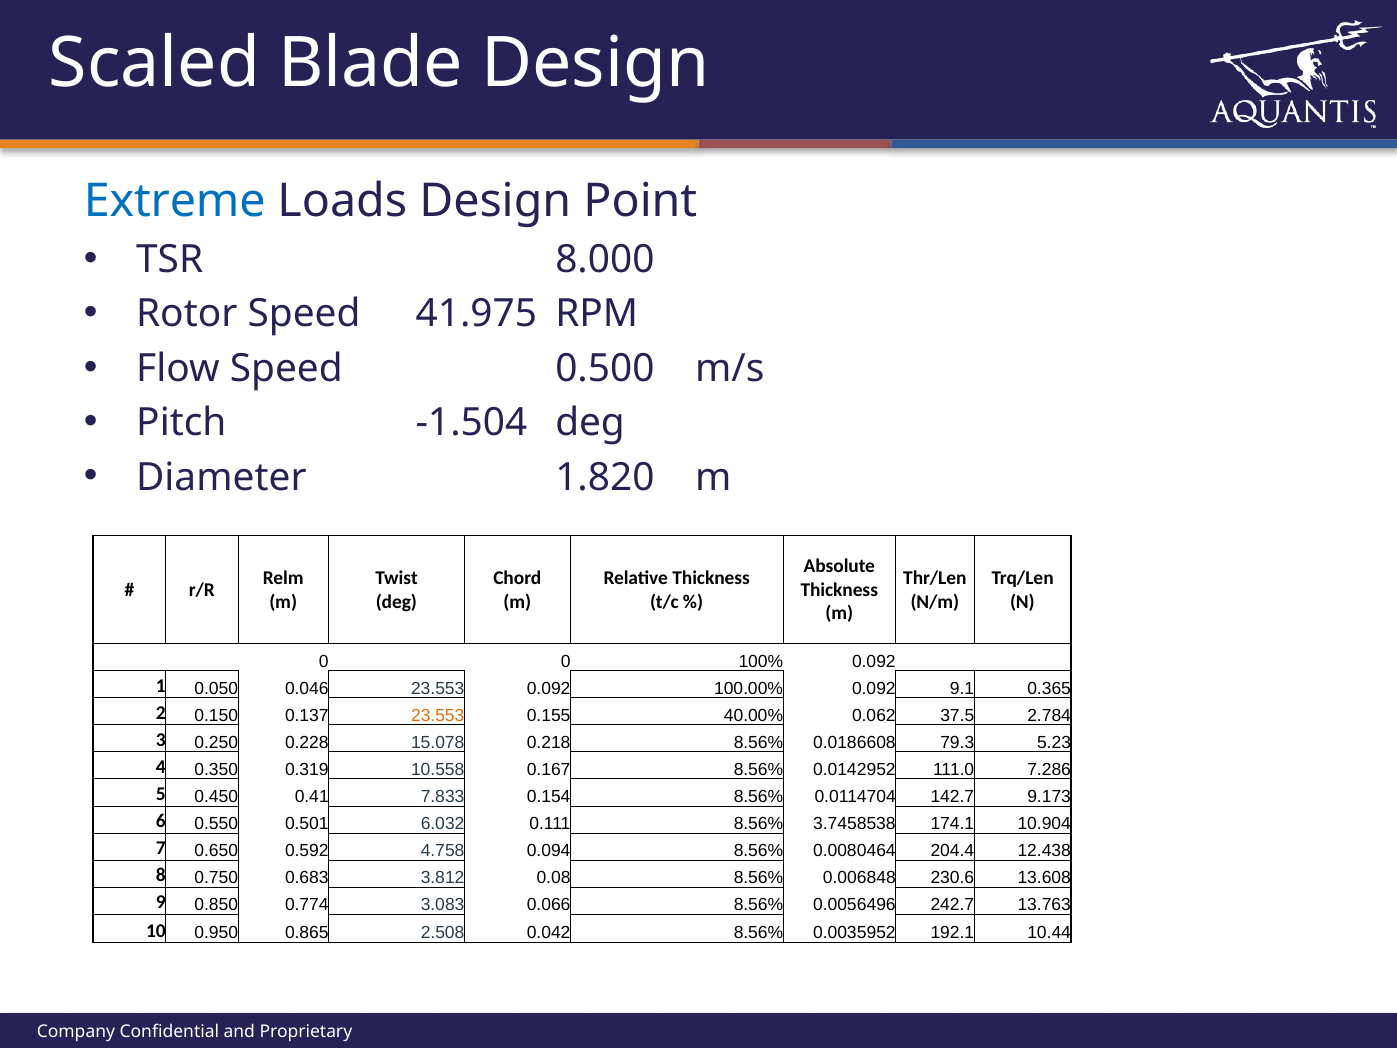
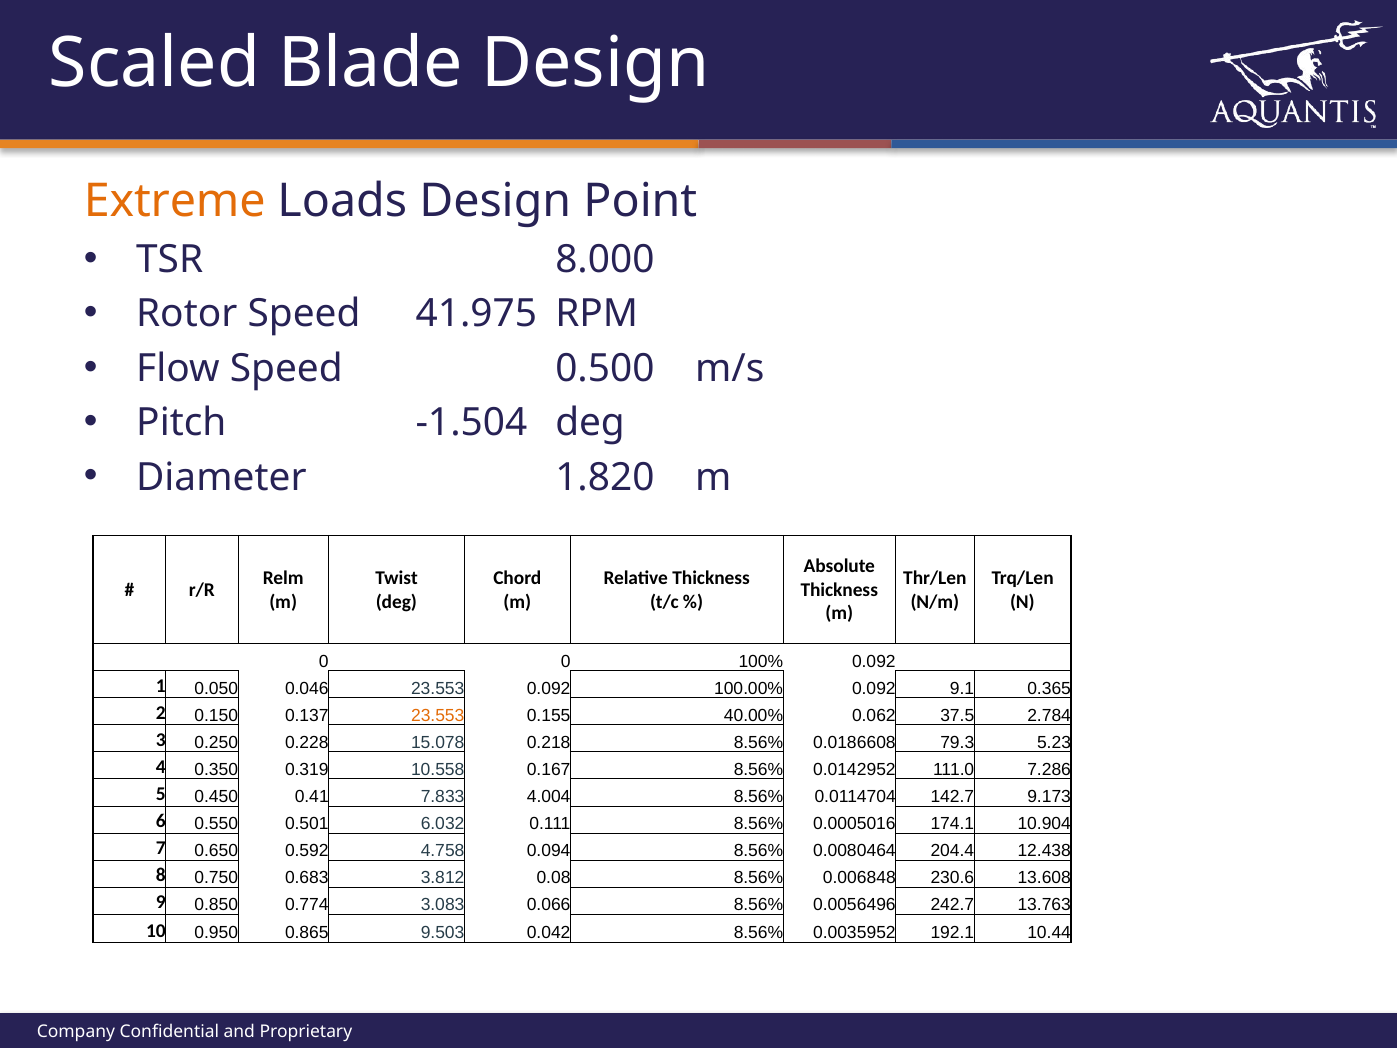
Extreme colour: blue -> orange (175, 201)
0.154: 0.154 -> 4.004 (549, 796)
3.7458538: 3.7458538 -> 0.0005016 (854, 823)
2.508: 2.508 -> 9.503 (443, 933)
